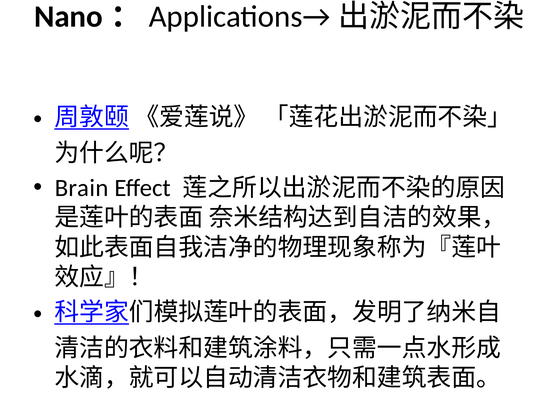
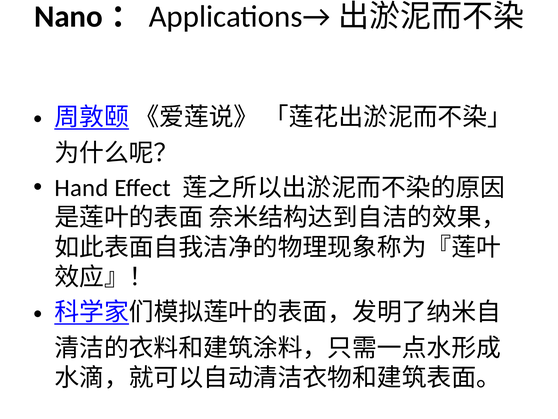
Brain: Brain -> Hand (82, 188)
